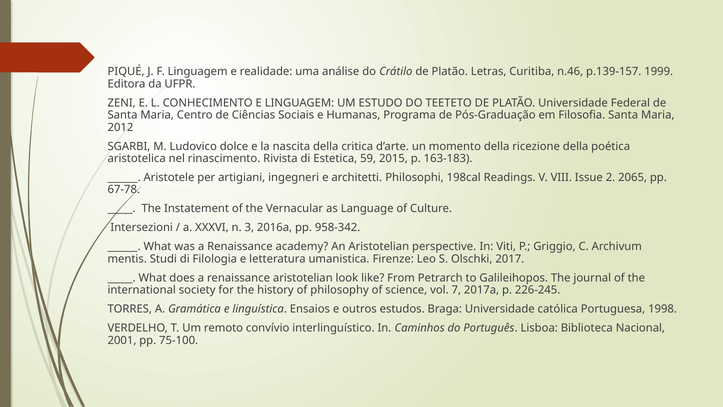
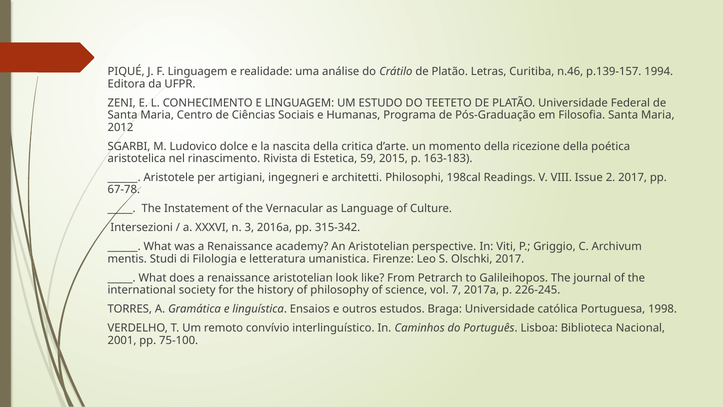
1999: 1999 -> 1994 (659, 72)
2 2065: 2065 -> 2017 (633, 177)
958-342: 958-342 -> 315-342 (338, 228)
